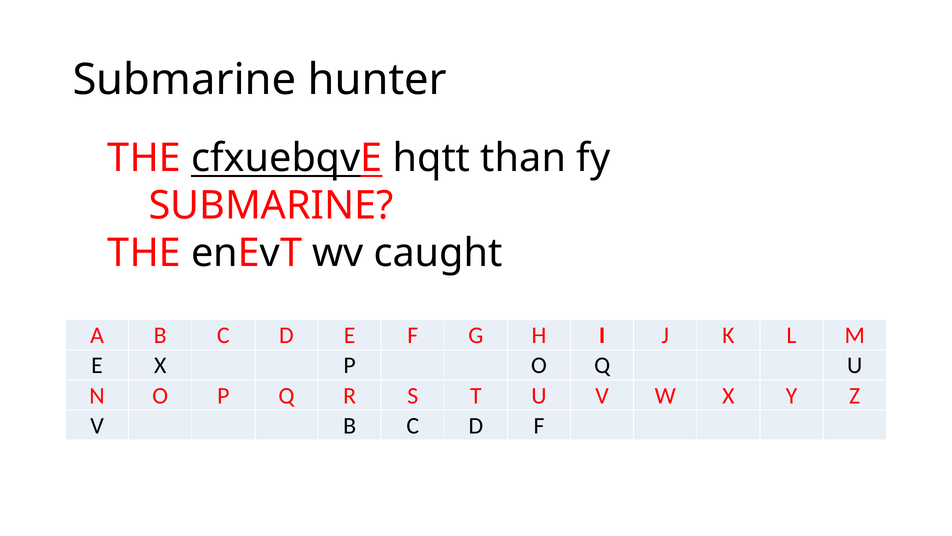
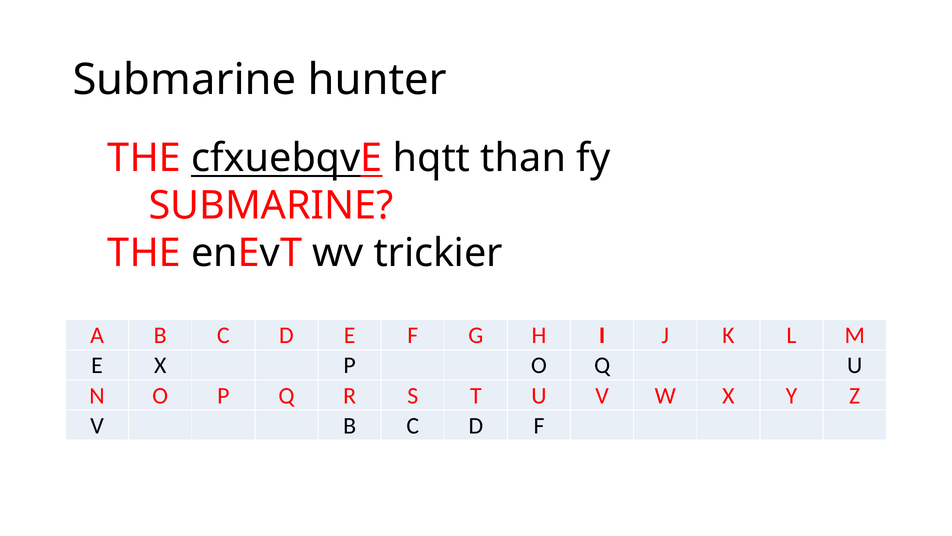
caught: caught -> trickier (438, 253)
